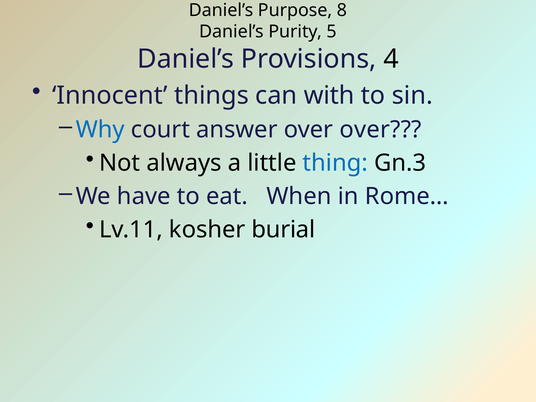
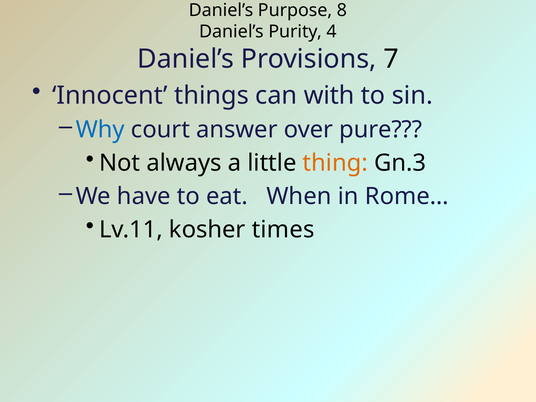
5: 5 -> 4 (332, 32)
4: 4 -> 7 (391, 59)
over over: over -> pure (381, 130)
thing colour: blue -> orange (335, 163)
burial: burial -> times (283, 230)
